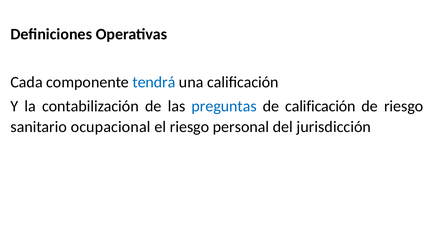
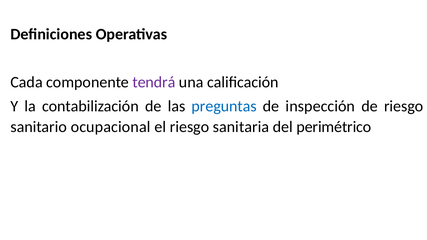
tendrá colour: blue -> purple (154, 82)
de calificación: calificación -> inspección (320, 106)
personal: personal -> sanitaria (241, 127)
jurisdicción: jurisdicción -> perimétrico (334, 127)
